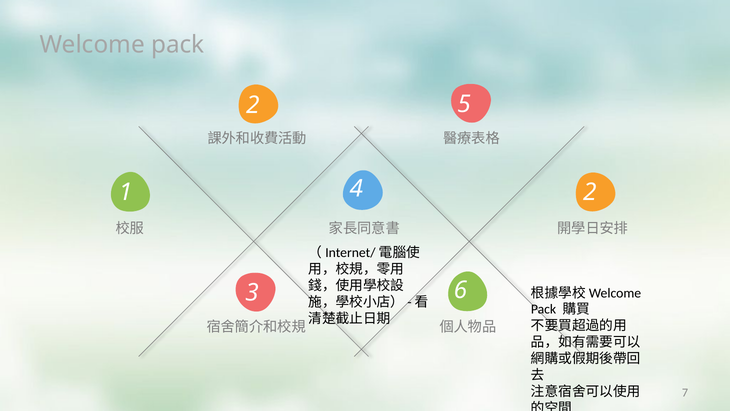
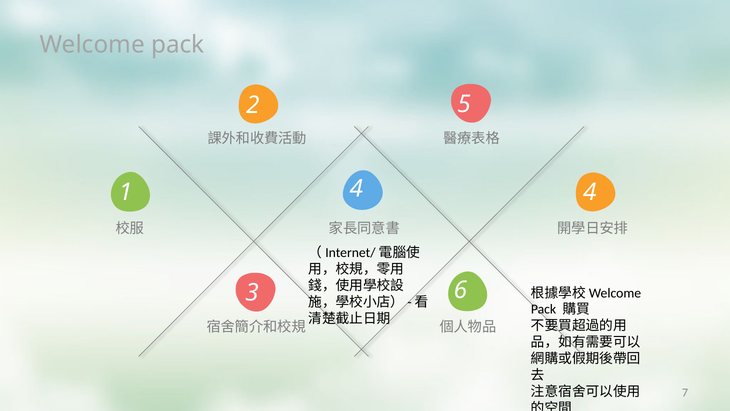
4 2: 2 -> 4 (590, 192)
